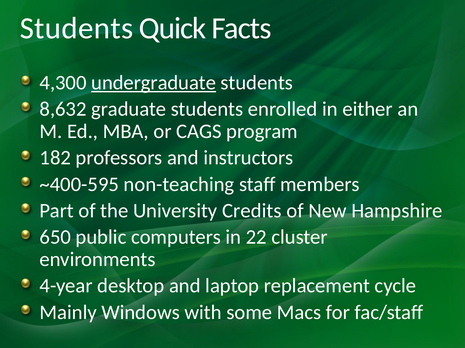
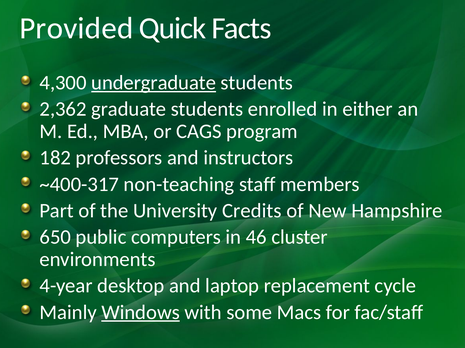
Students: Students -> Provided (76, 28)
8,632: 8,632 -> 2,362 (63, 109)
~400-595: ~400-595 -> ~400-317 (79, 185)
22: 22 -> 46 (256, 238)
Windows underline: none -> present (141, 313)
